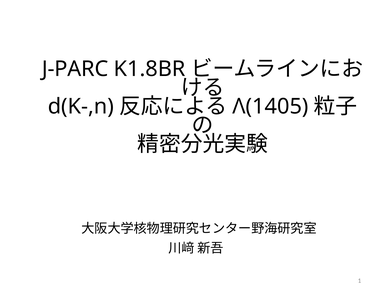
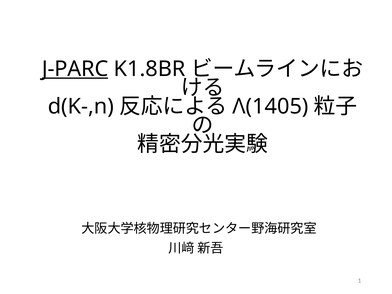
J-PARC underline: none -> present (75, 69)
